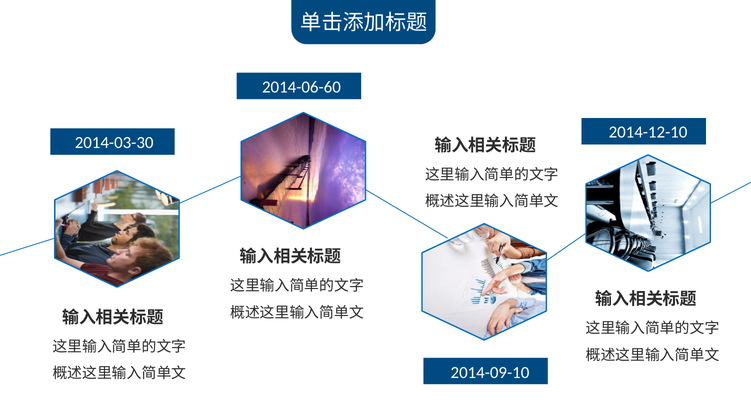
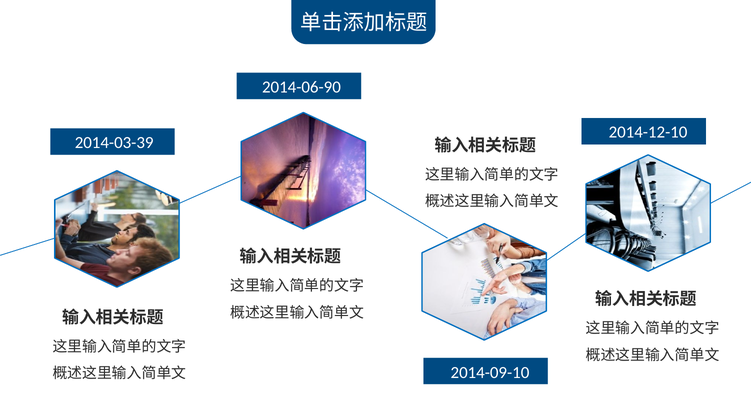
2014-06-60: 2014-06-60 -> 2014-06-90 (301, 87)
2014-03-30: 2014-03-30 -> 2014-03-39 (114, 143)
